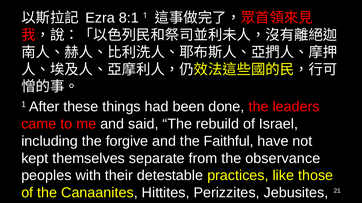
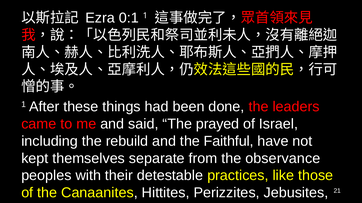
8:1: 8:1 -> 0:1 (129, 18)
rebuild: rebuild -> prayed (218, 124)
forgive: forgive -> rebuild (127, 142)
